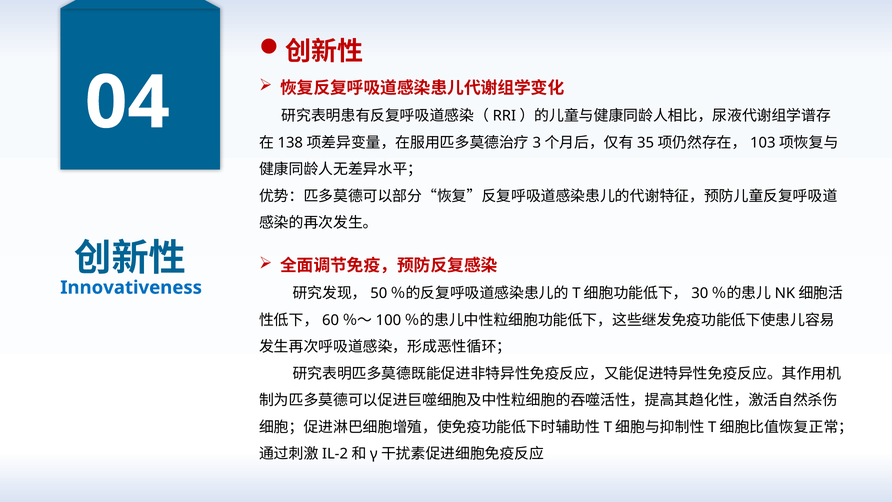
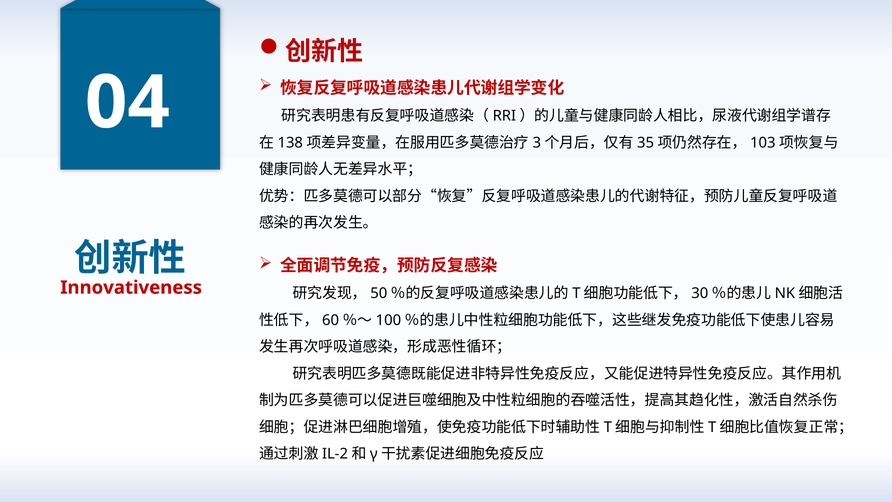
Innovativeness colour: blue -> red (131, 287)
